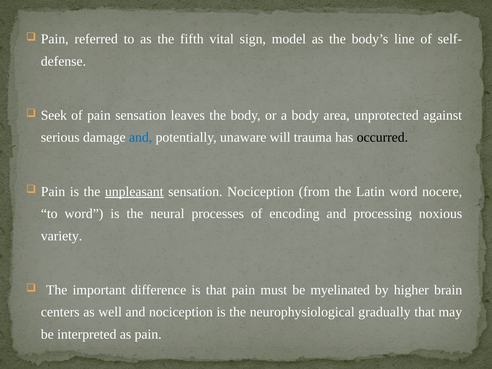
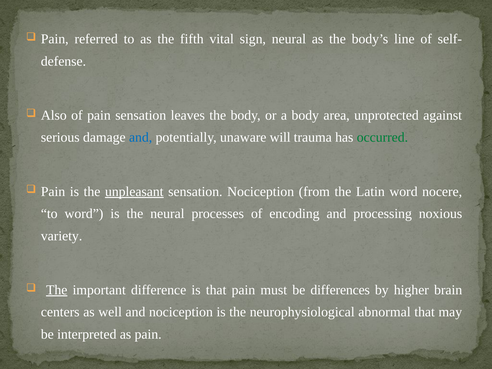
sign model: model -> neural (289, 39)
Seek: Seek -> Also (54, 115)
occurred colour: black -> green (382, 137)
The underline: none -> present (57, 290)
myelinated: myelinated -> differences (340, 290)
gradually: gradually -> abnormal (384, 312)
